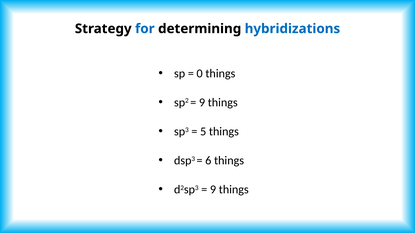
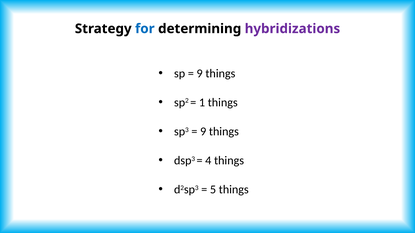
hybridizations colour: blue -> purple (292, 29)
0: 0 -> 9 (200, 74)
9: 9 -> 1 (202, 103)
5: 5 -> 9 (203, 132)
6: 6 -> 4 (208, 161)
9: 9 -> 5 (213, 190)
